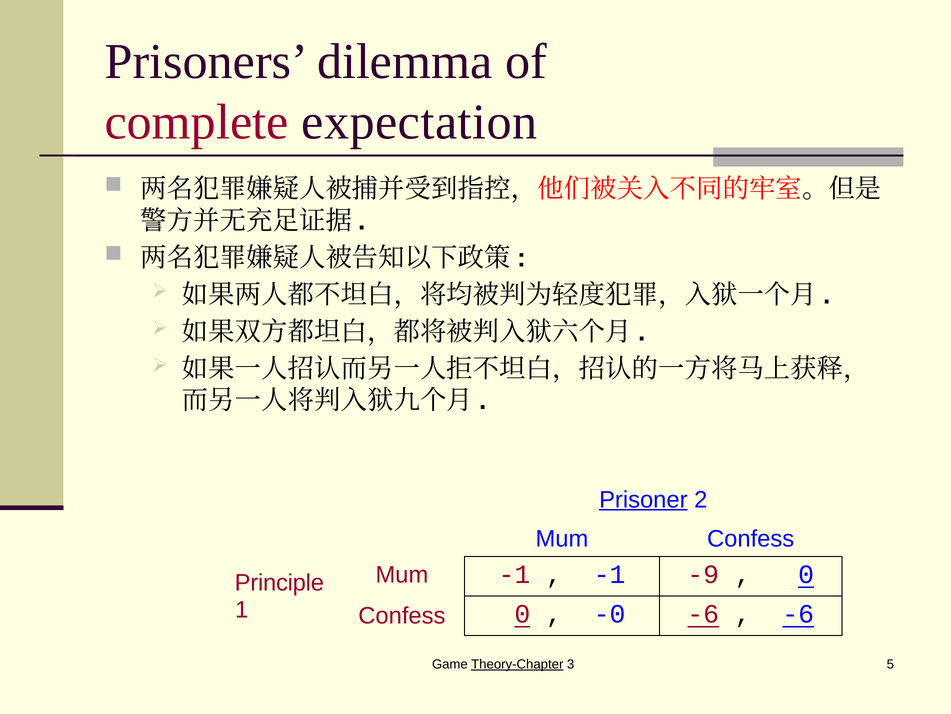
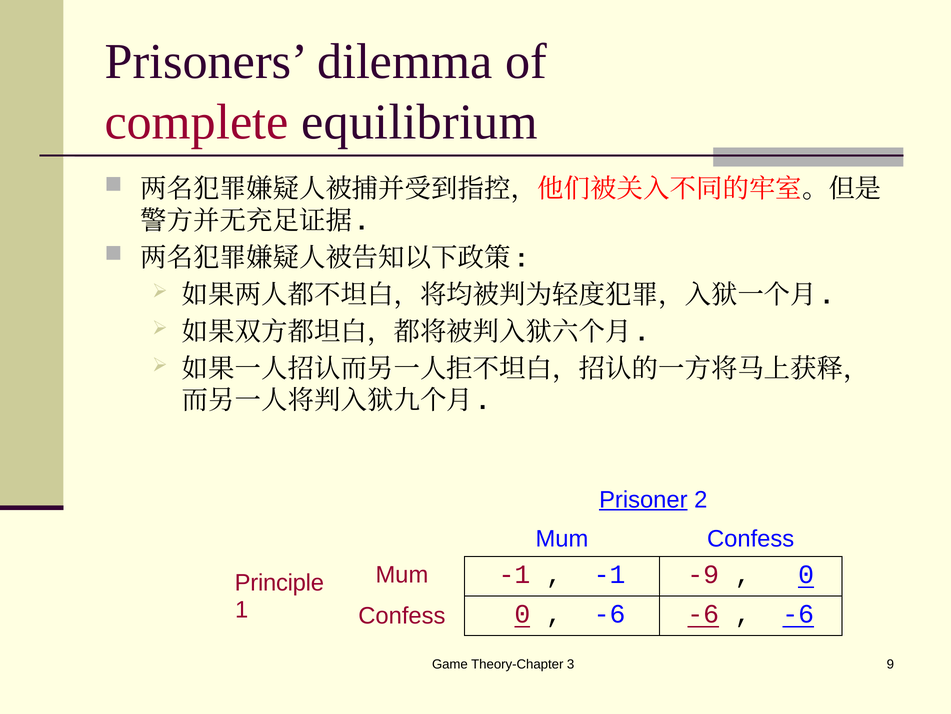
expectation: expectation -> equilibrium (419, 122)
-0: -0 -> -6 (610, 613)
Theory-Chapter underline: present -> none (517, 663)
5: 5 -> 9 (890, 663)
